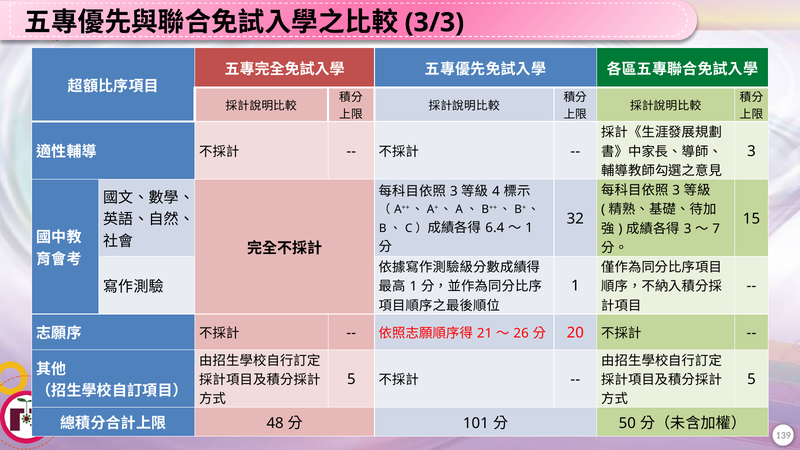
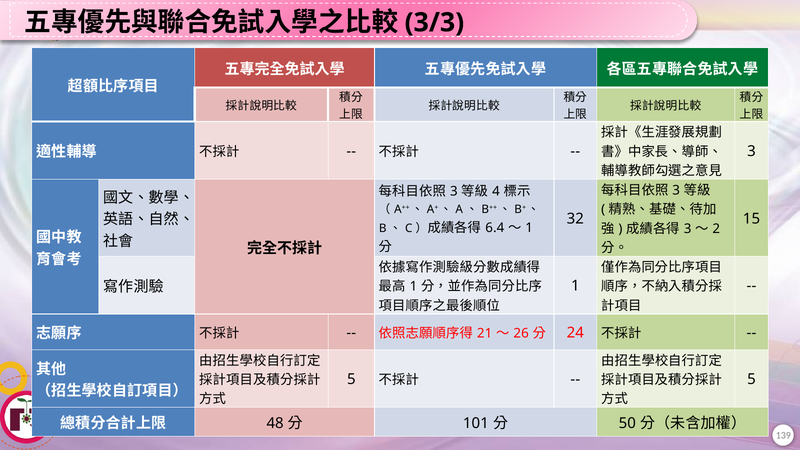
7: 7 -> 2 (716, 229)
20: 20 -> 24 (575, 333)
